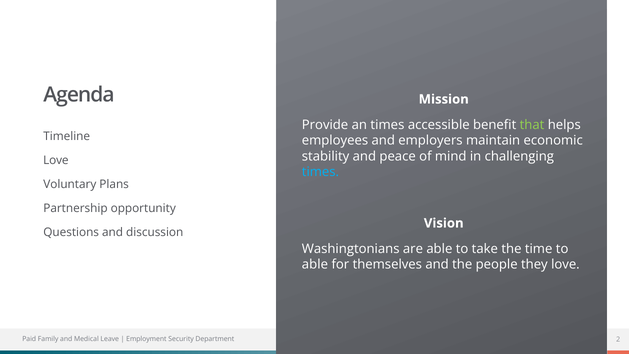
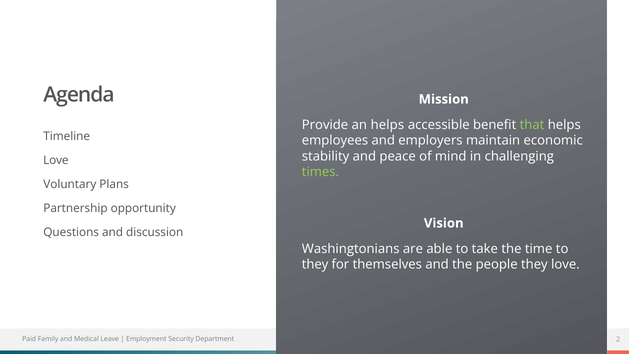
an times: times -> helps (387, 125)
times colour: light blue -> light green (320, 172)
able: able -> they (315, 264)
